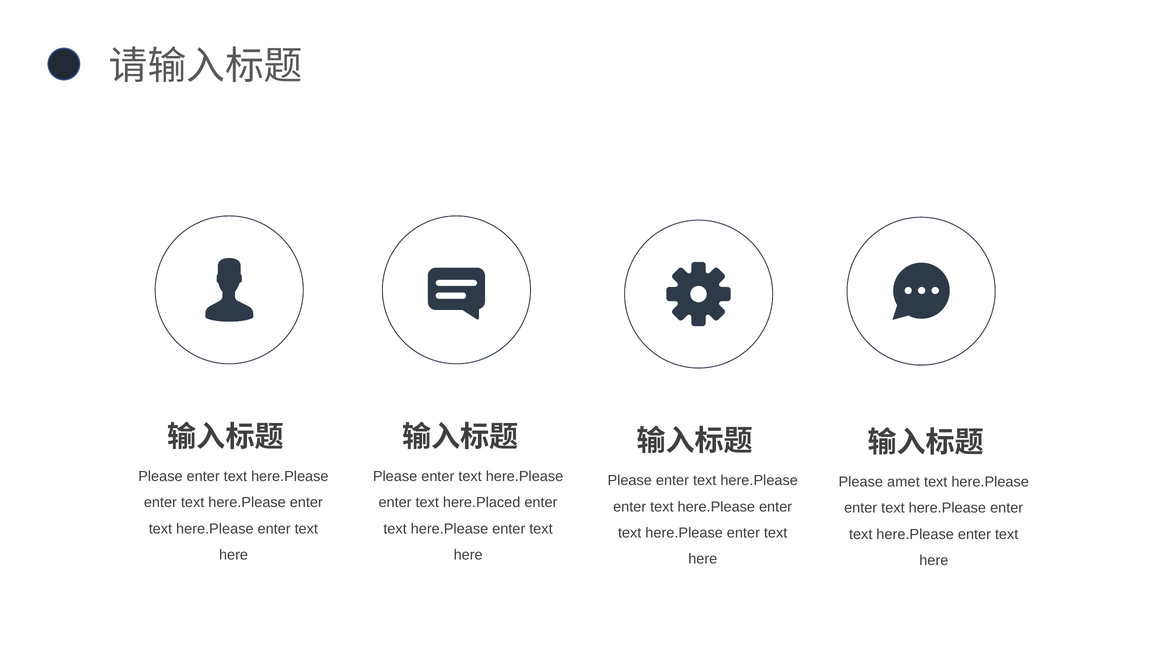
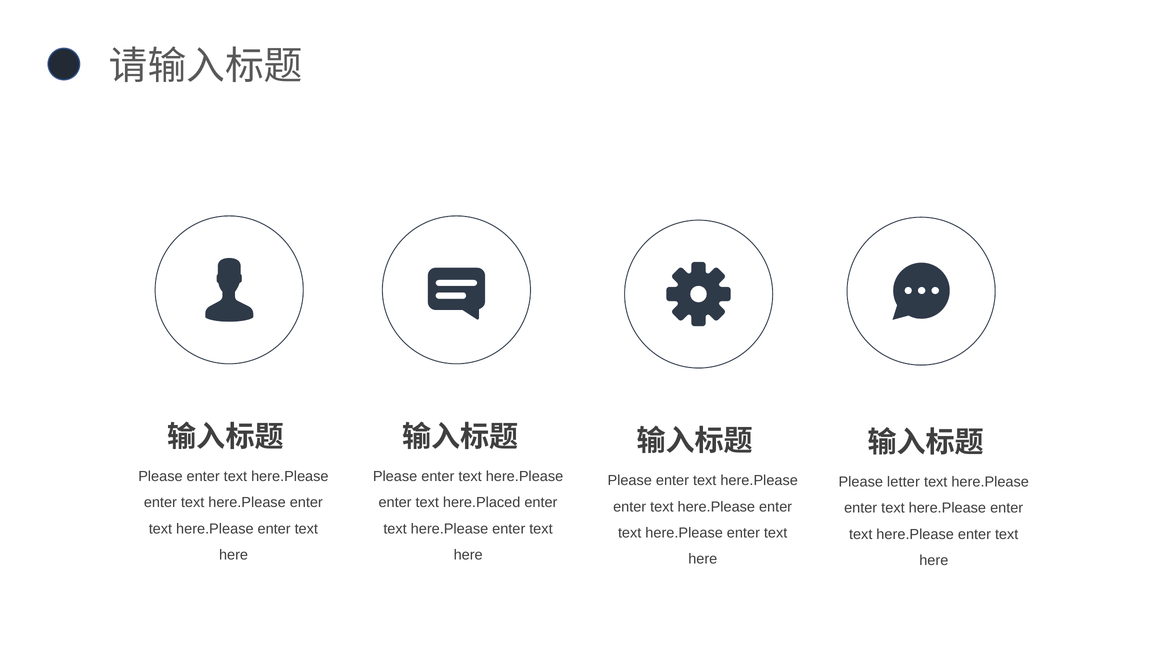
amet: amet -> letter (903, 482)
